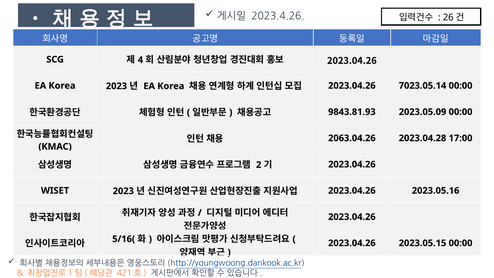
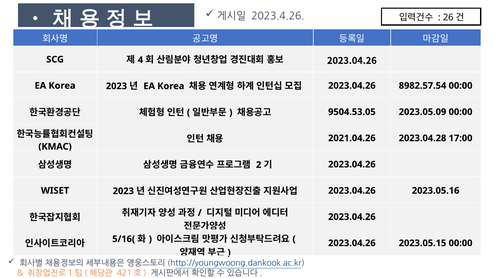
7023.05.14: 7023.05.14 -> 8982.57.54 (423, 86)
9843.81.93: 9843.81.93 -> 9504.53.05 (352, 112)
2063.04.26: 2063.04.26 -> 2021.04.26 (352, 138)
